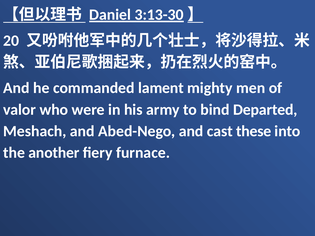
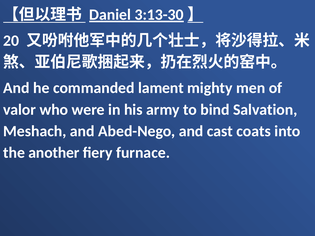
Departed: Departed -> Salvation (265, 110)
these: these -> coats (254, 131)
